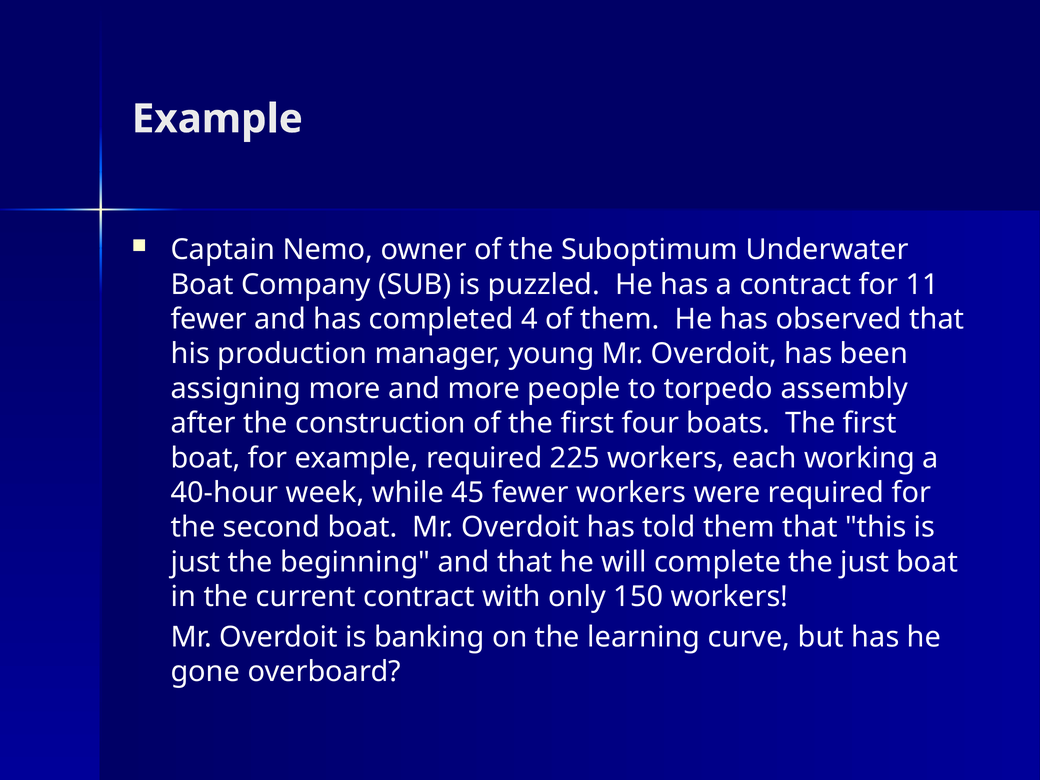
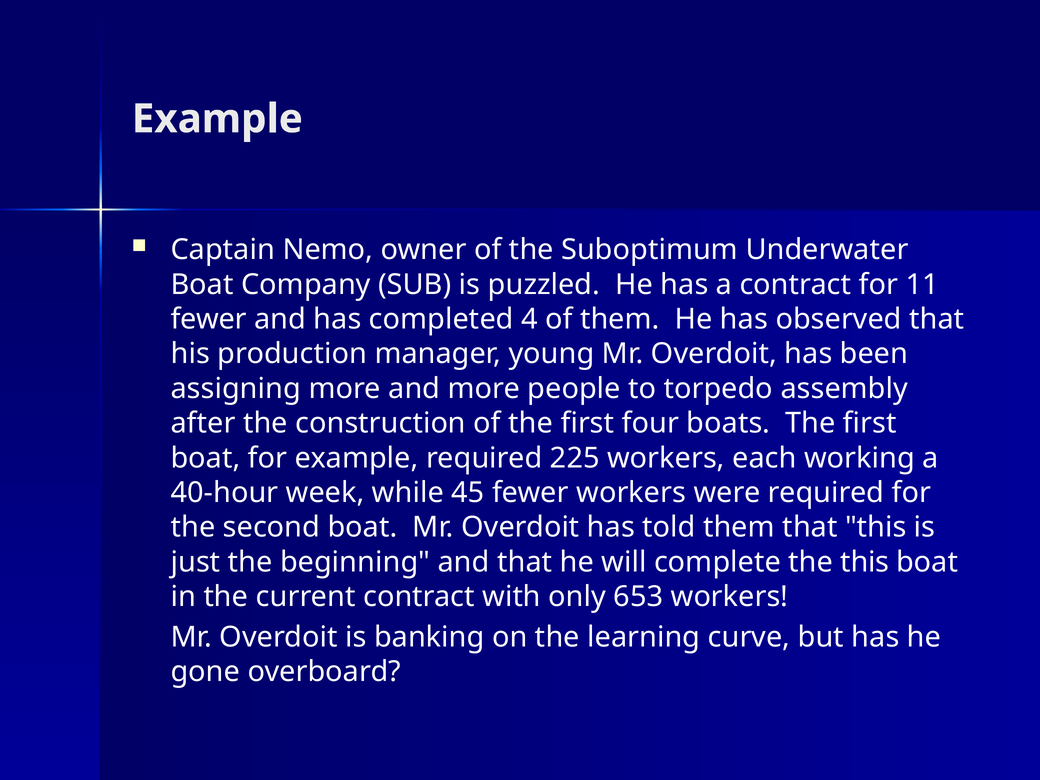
the just: just -> this (865, 562)
150: 150 -> 653 (638, 597)
